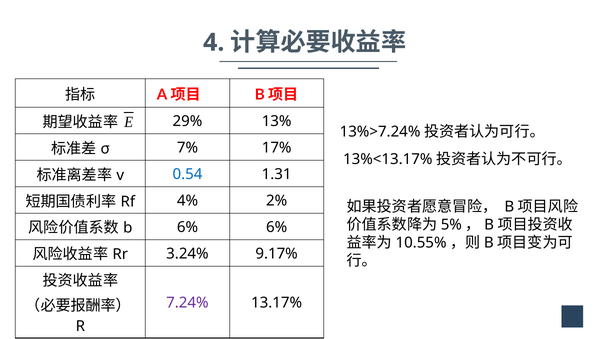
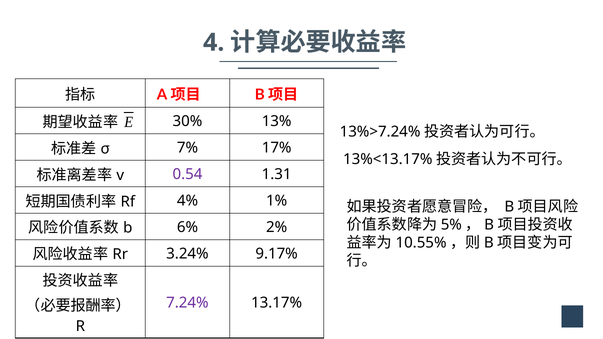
29%: 29% -> 30% (187, 122)
0.54 colour: blue -> purple (187, 174)
2%: 2% -> 1% (277, 201)
6% 6%: 6% -> 2% (277, 227)
